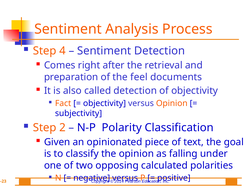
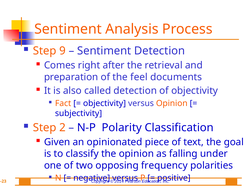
4: 4 -> 9 (62, 51)
calculated: calculated -> frequency (164, 166)
